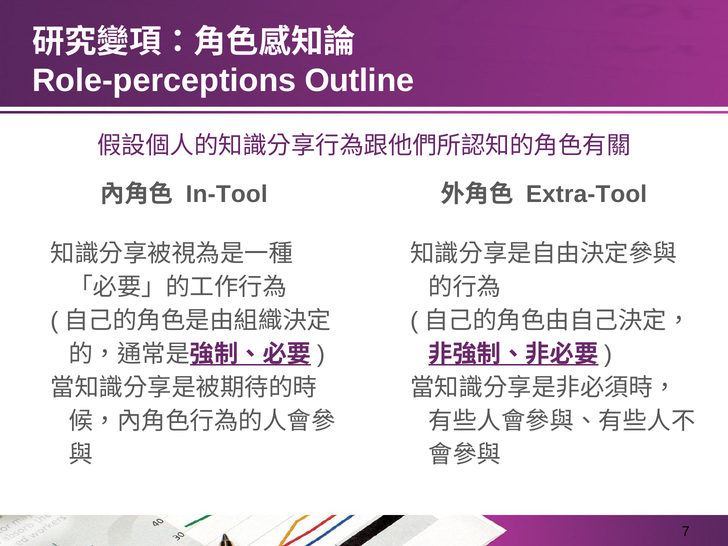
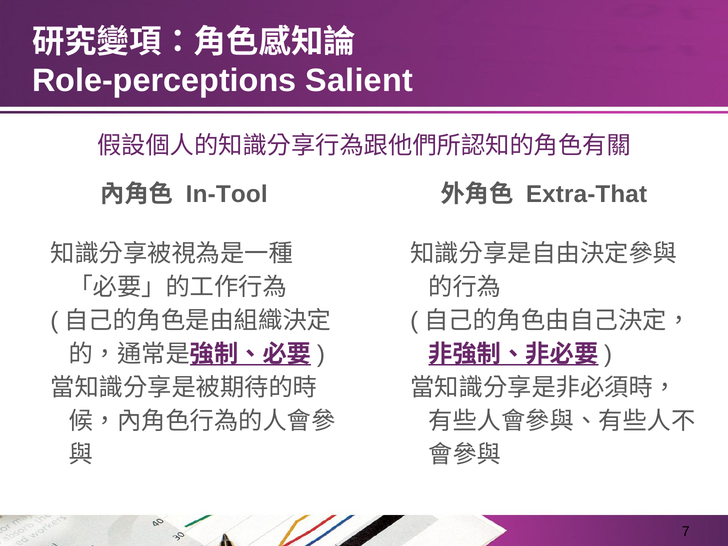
Outline: Outline -> Salient (359, 81)
Extra-Tool: Extra-Tool -> Extra-That (587, 194)
